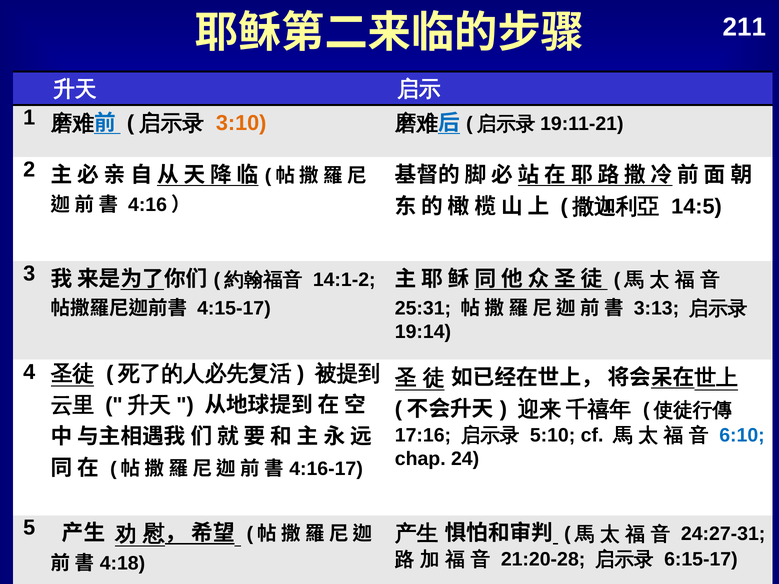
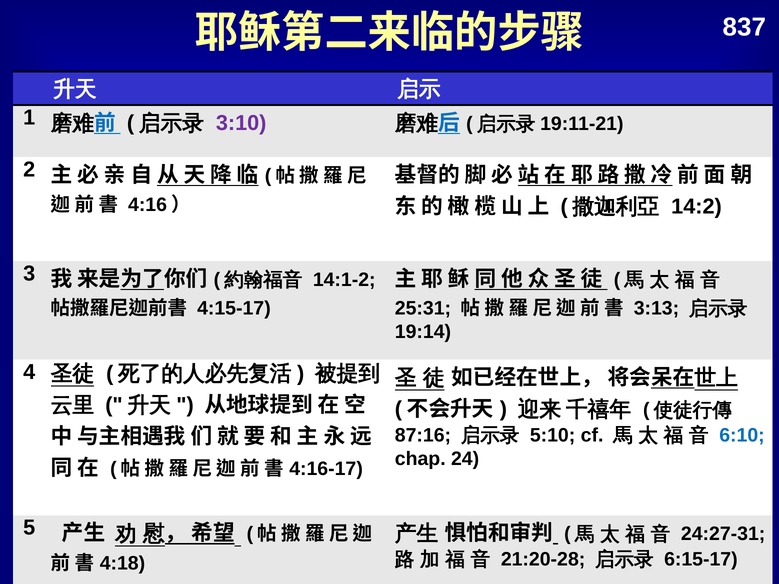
211: 211 -> 837 (744, 27)
3:10 colour: orange -> purple (241, 123)
14:5: 14:5 -> 14:2 (696, 207)
17:16: 17:16 -> 87:16 (423, 435)
